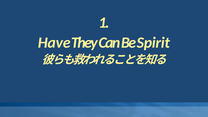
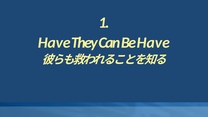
Be Spirit: Spirit -> Have (153, 43)
